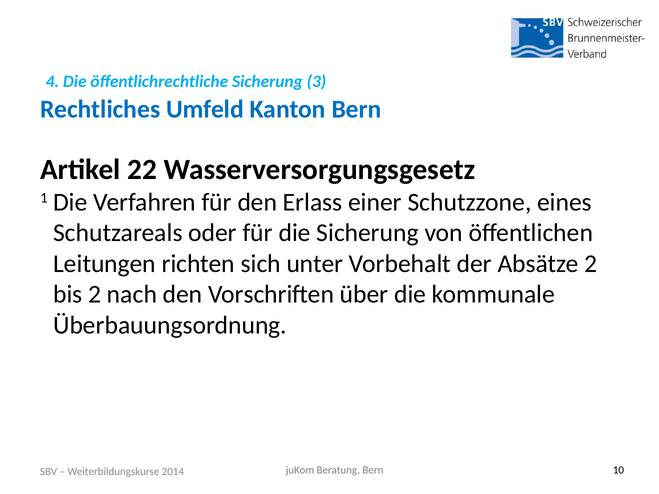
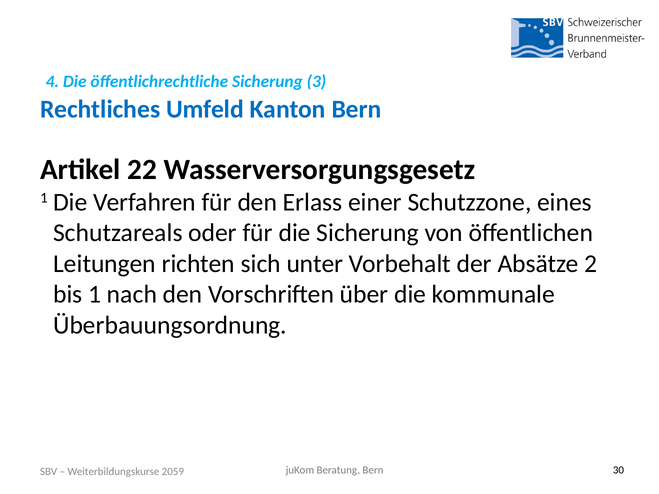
bis 2: 2 -> 1 (95, 294)
2014: 2014 -> 2059 (173, 472)
10: 10 -> 30 (618, 470)
